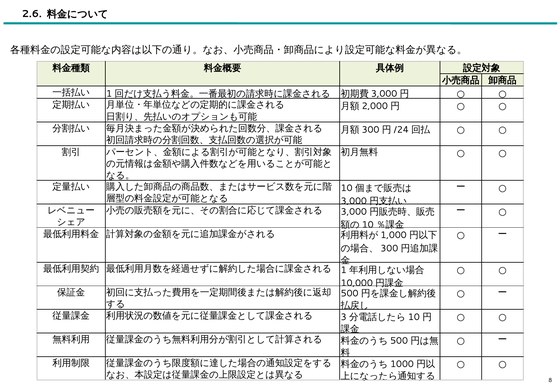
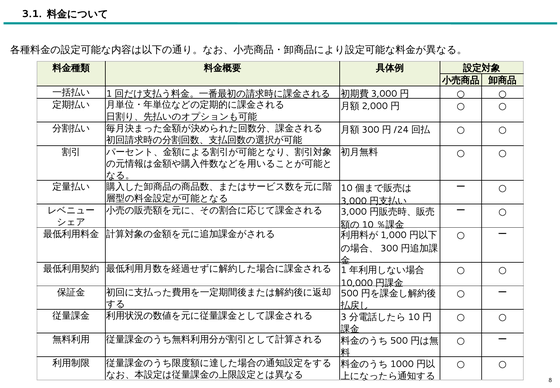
2.6: 2.6 -> 3.1 (32, 14)
